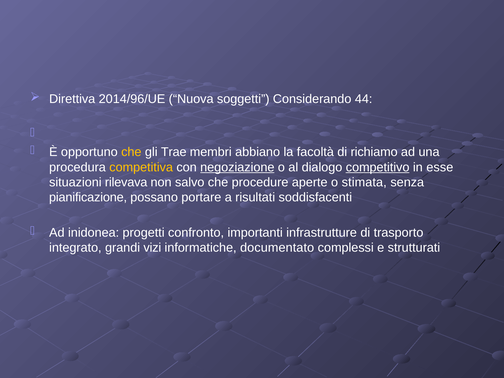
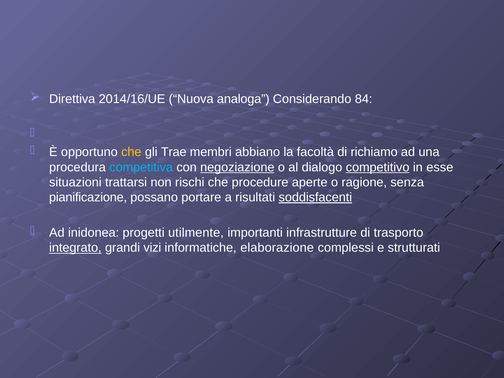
2014/96/UE: 2014/96/UE -> 2014/16/UE (132, 99)
soggetti: soggetti -> analoga (243, 99)
44: 44 -> 84 (364, 99)
competitiva colour: yellow -> light blue (141, 167)
rilevava: rilevava -> trattarsi (126, 182)
salvo: salvo -> rischi (190, 182)
stimata: stimata -> ragione (364, 182)
soddisfacenti underline: none -> present (315, 197)
confronto: confronto -> utilmente (196, 233)
integrato underline: none -> present (75, 248)
documentato: documentato -> elaborazione (277, 248)
